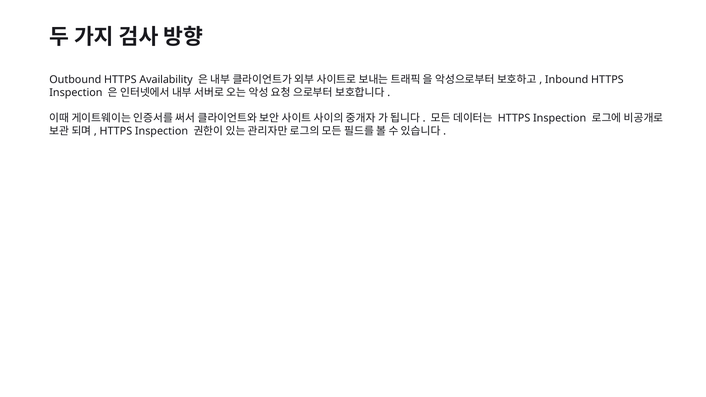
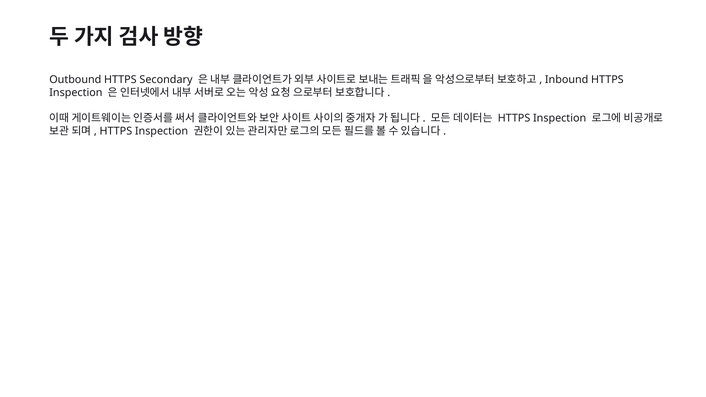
Availability: Availability -> Secondary (166, 80)
